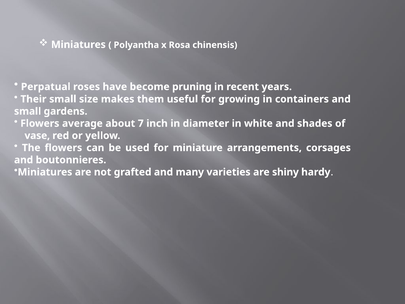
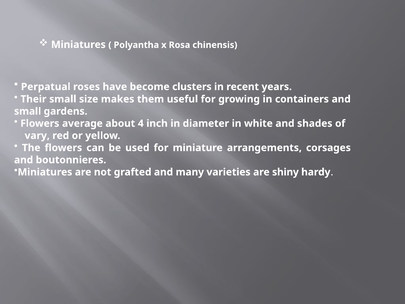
pruning: pruning -> clusters (192, 87)
7: 7 -> 4 (141, 123)
vase: vase -> vary (37, 136)
